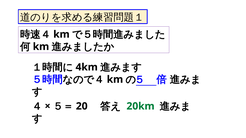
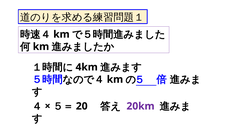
20km colour: green -> purple (141, 106)
